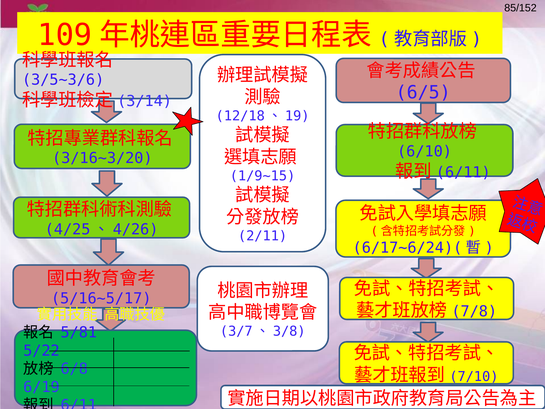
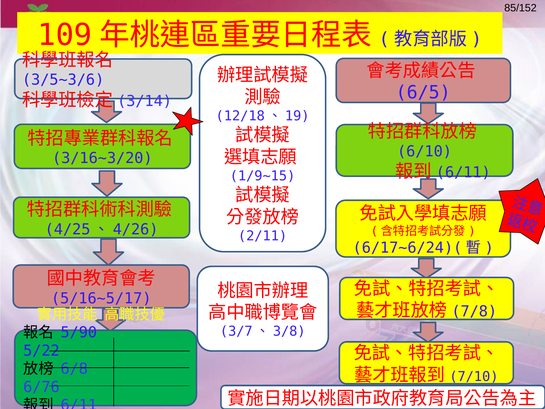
5/81: 5/81 -> 5/90 (79, 332)
6/19: 6/19 -> 6/76 (41, 387)
